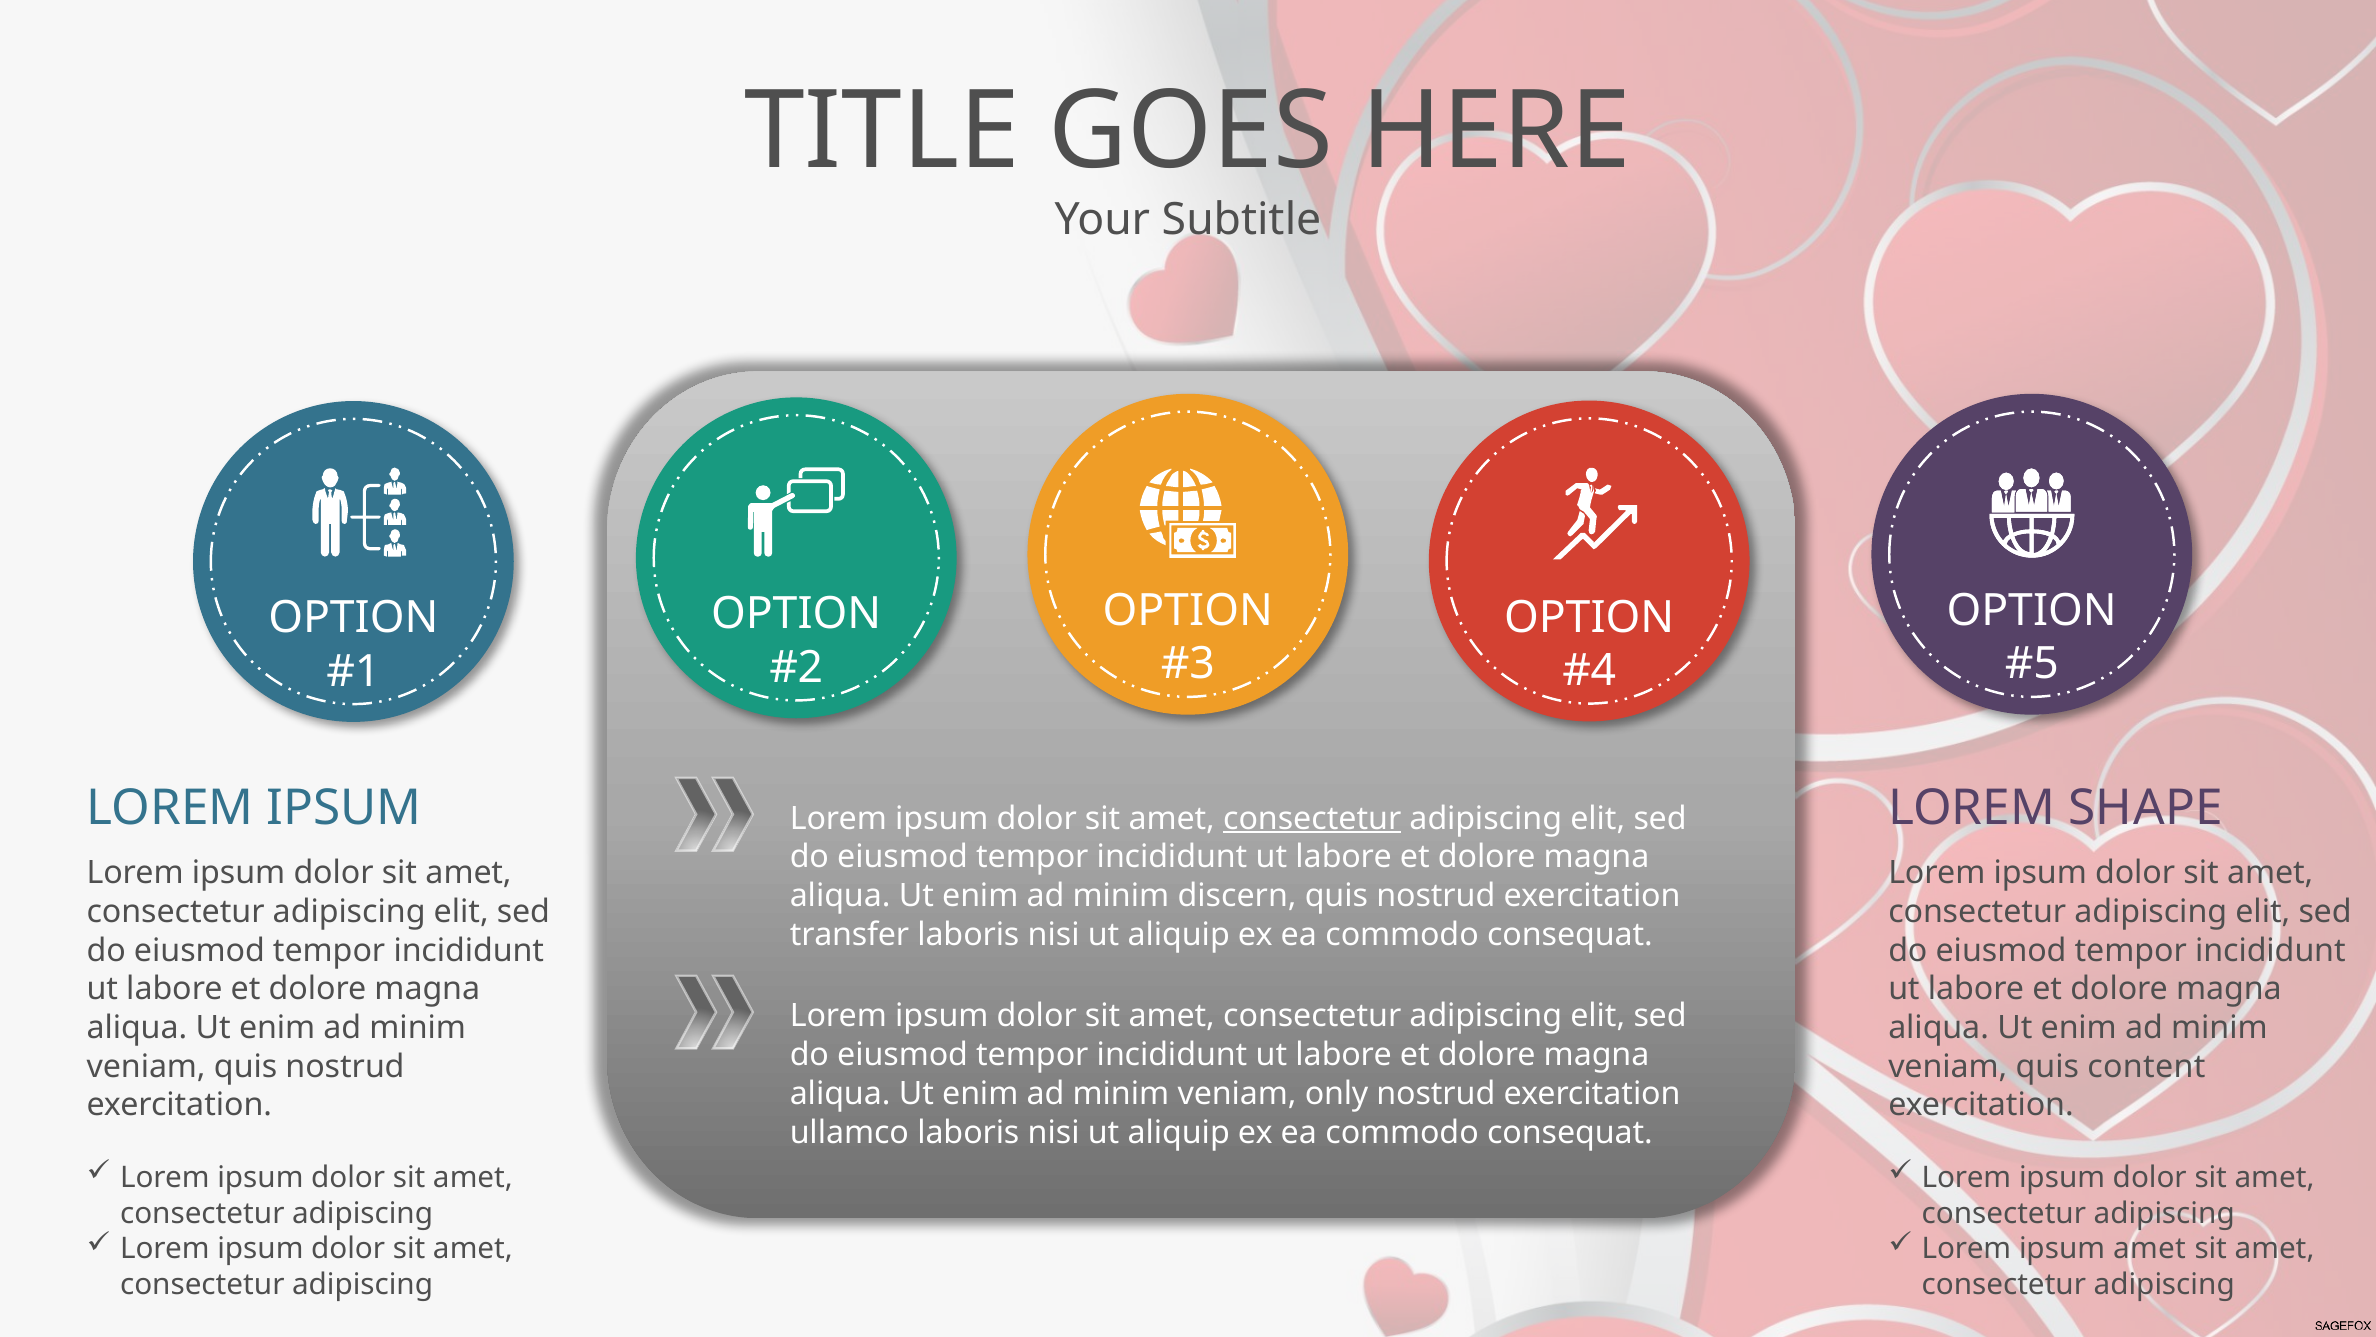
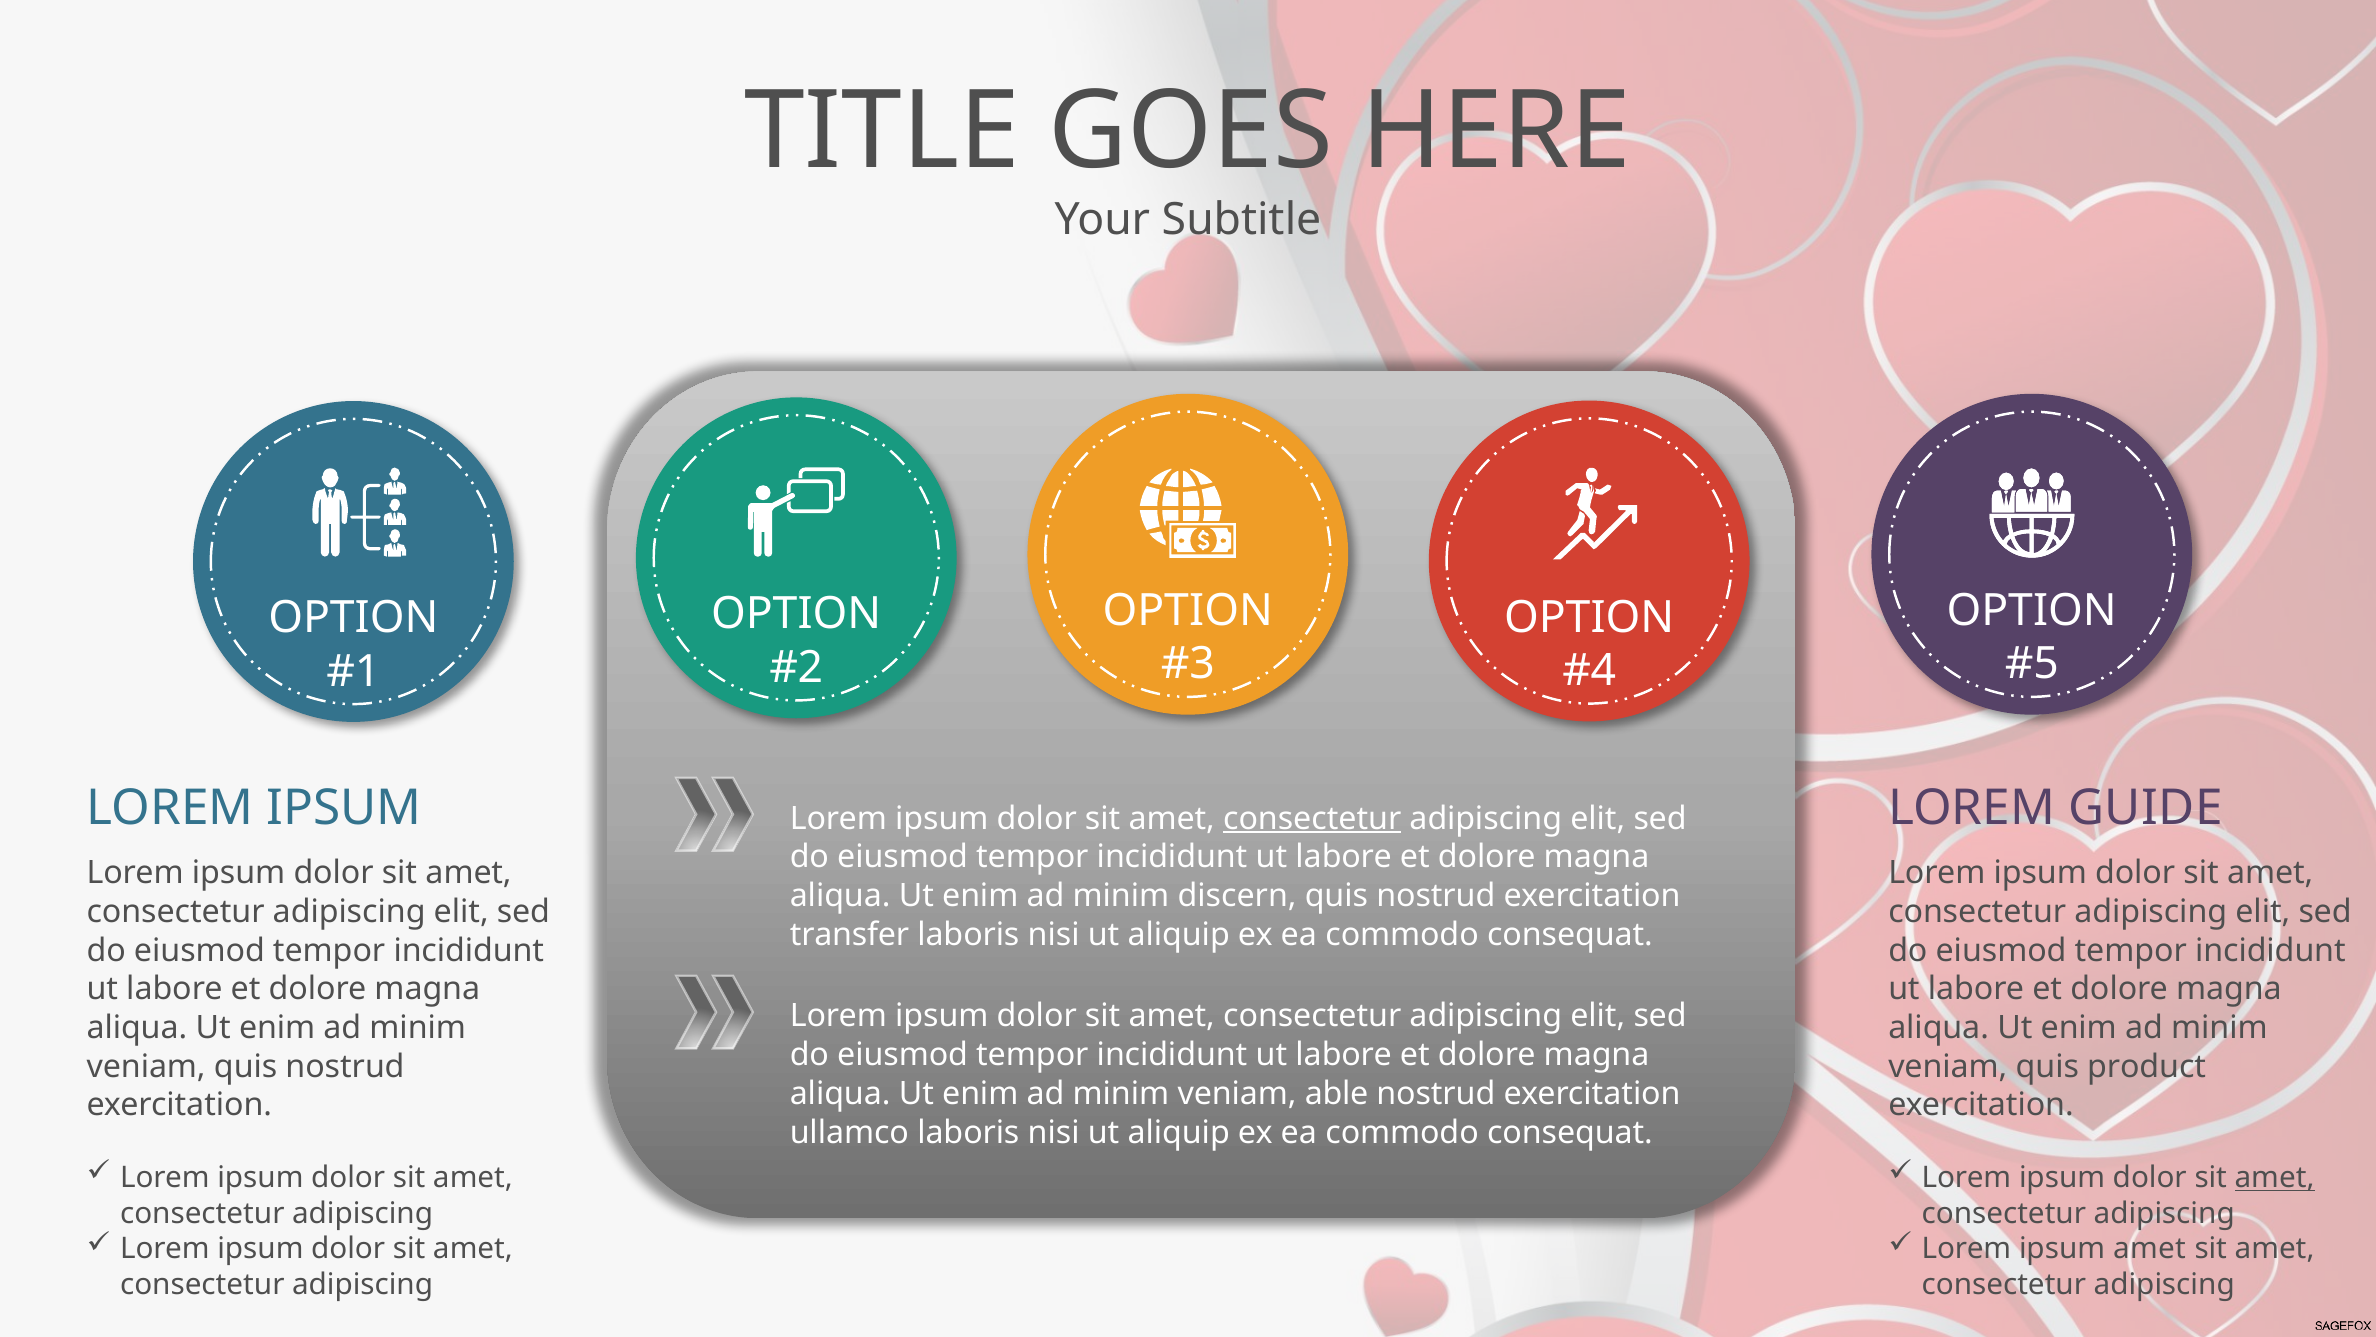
SHAPE: SHAPE -> GUIDE (2146, 808)
content: content -> product (2147, 1066)
only: only -> able (1337, 1093)
amet underline: none -> present (2275, 1177)
